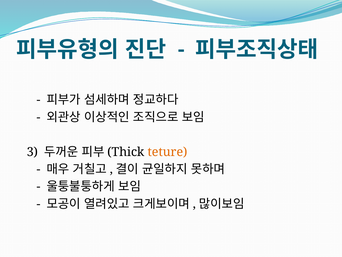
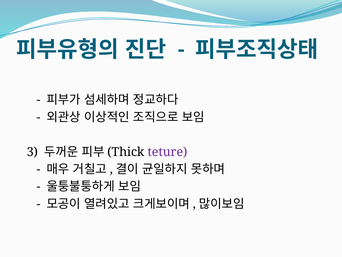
teture colour: orange -> purple (167, 152)
